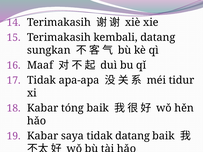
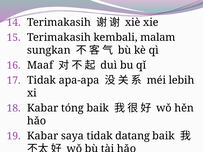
kembali datang: datang -> malam (158, 37)
tidur: tidur -> lebih (182, 80)
